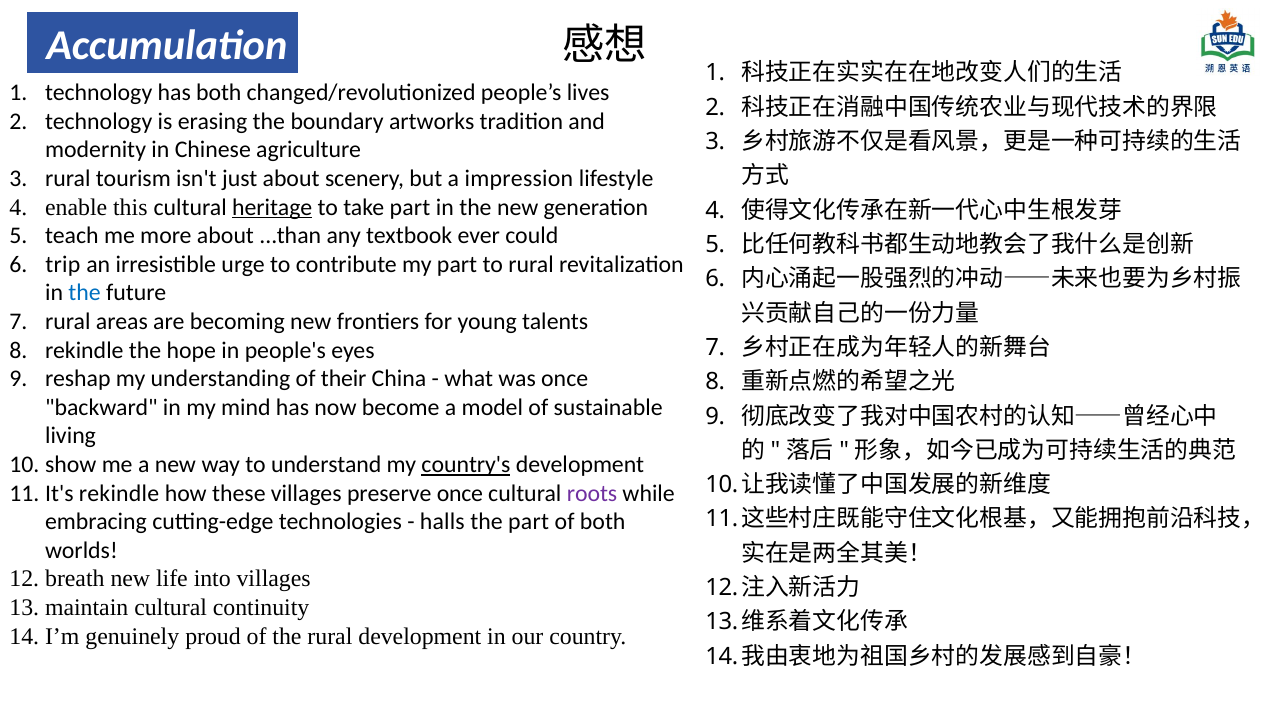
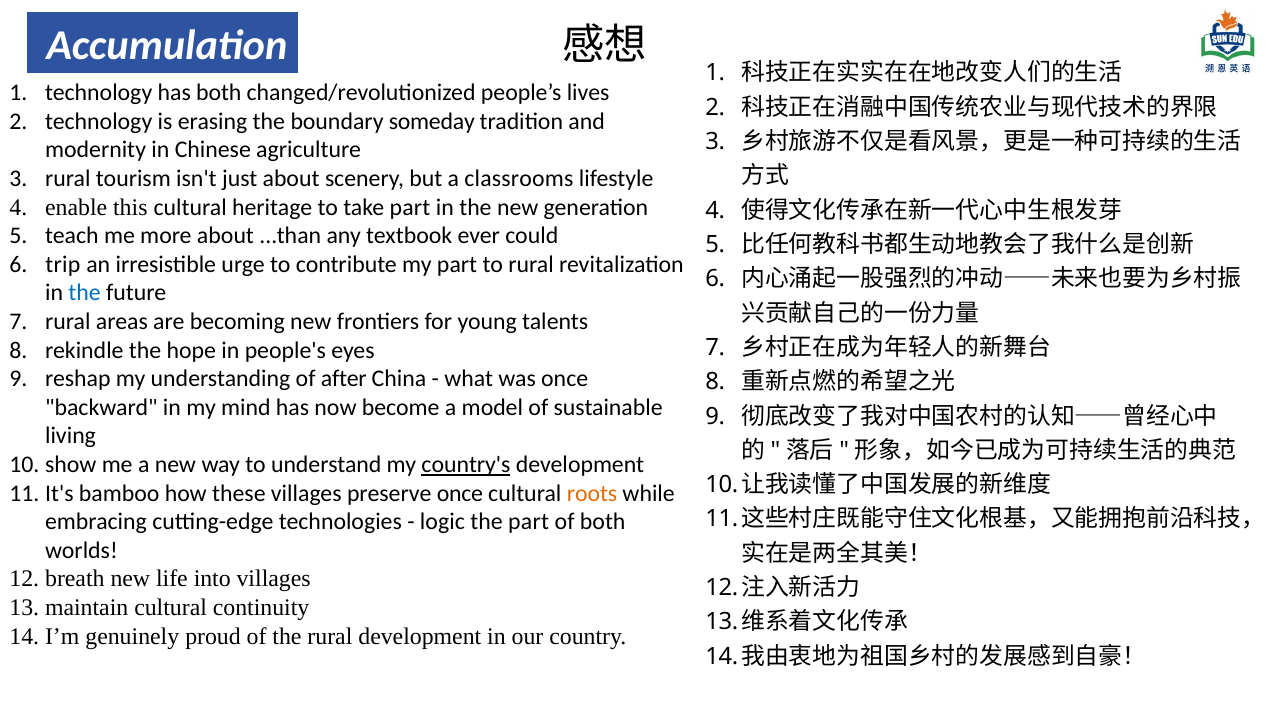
artworks: artworks -> someday (432, 121)
impression: impression -> classrooms (519, 179)
heritage underline: present -> none (272, 207)
their: their -> after (344, 379)
rekindle: rekindle -> bamboo (119, 493)
roots colour: purple -> orange (592, 493)
halls: halls -> logic (442, 522)
